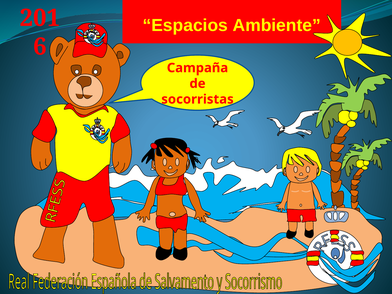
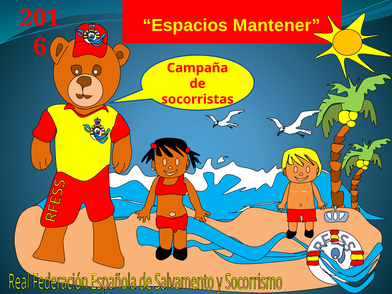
Ambiente: Ambiente -> Mantener (277, 25)
